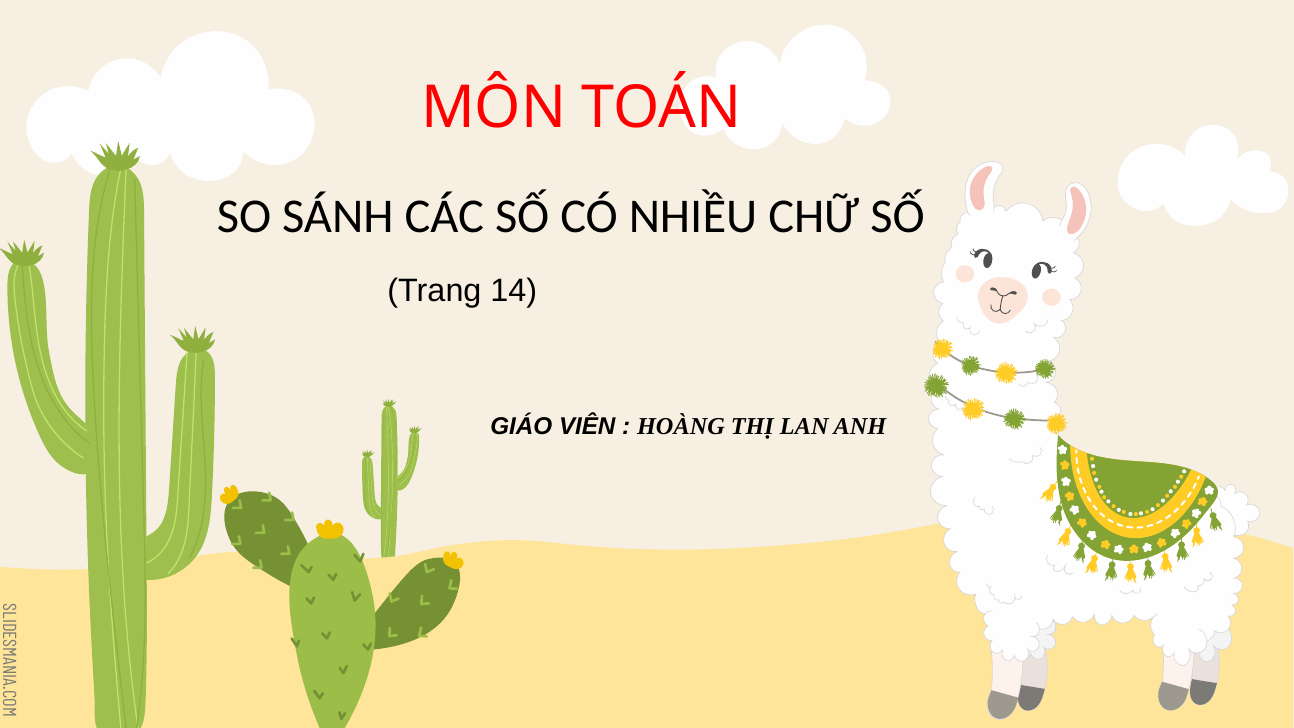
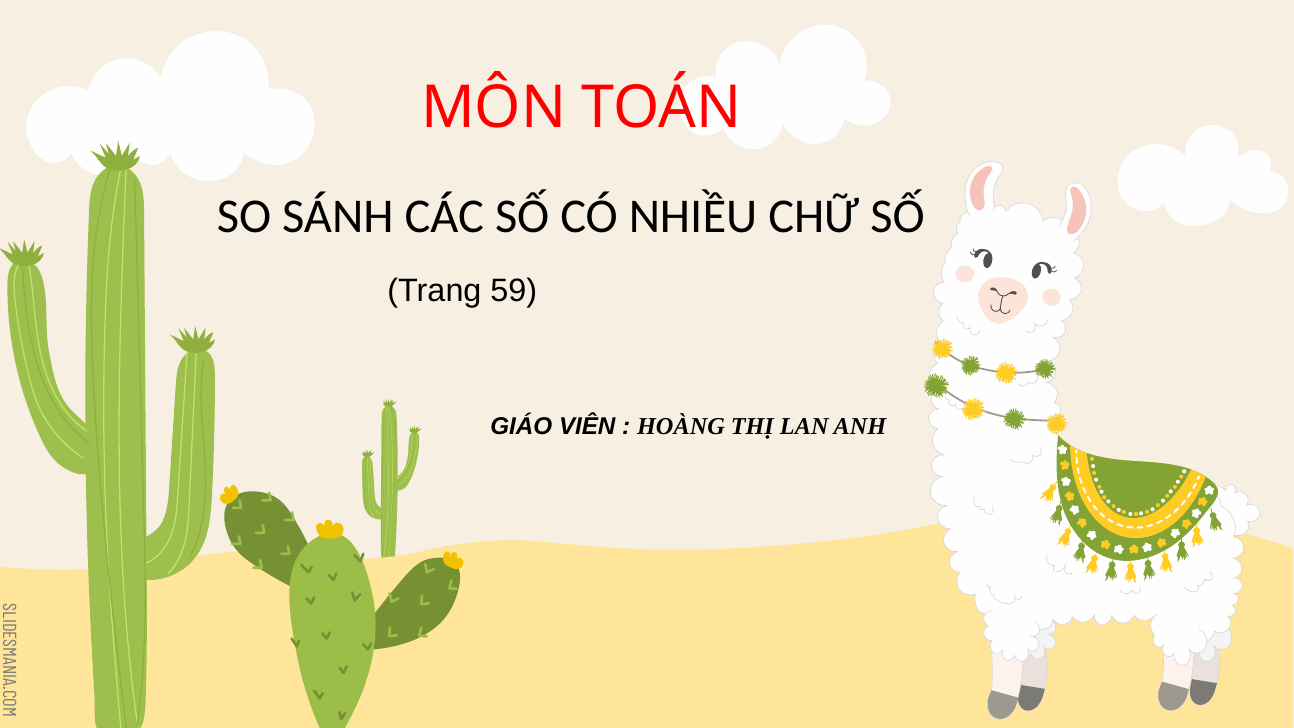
14: 14 -> 59 (514, 291)
